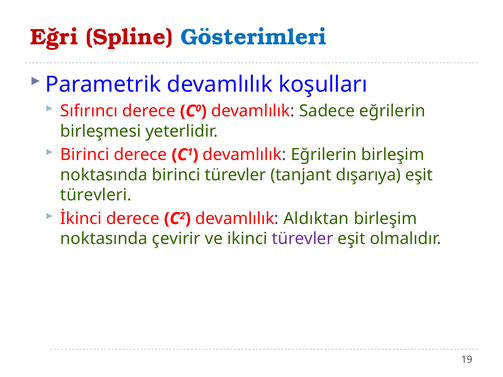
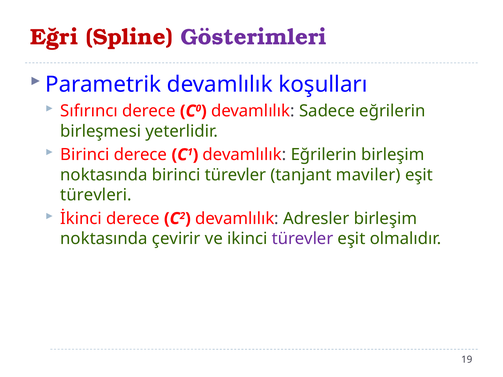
Gösterimleri colour: blue -> purple (254, 37)
dışarıya: dışarıya -> maviler (368, 175)
Aldıktan: Aldıktan -> Adresler (316, 219)
